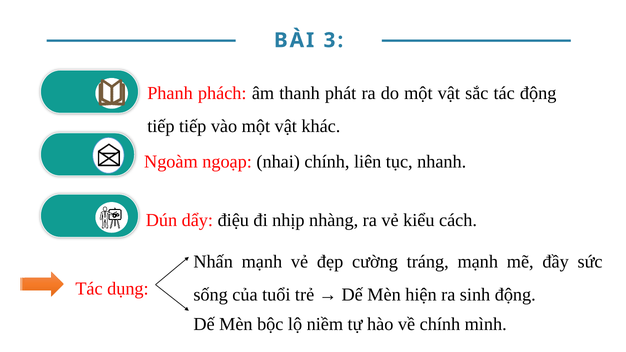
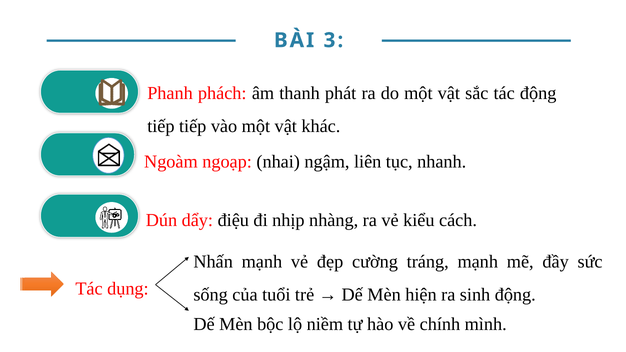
nhai chính: chính -> ngậm (327, 162)
